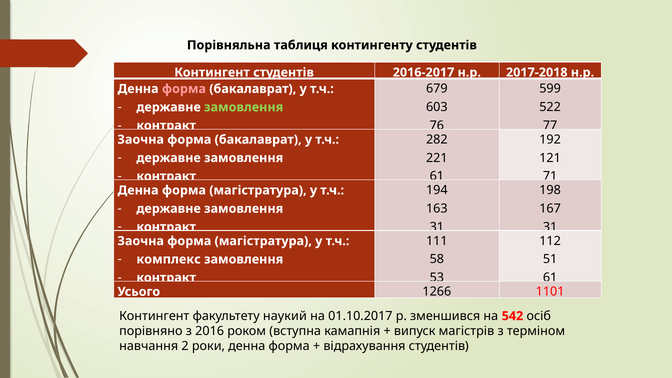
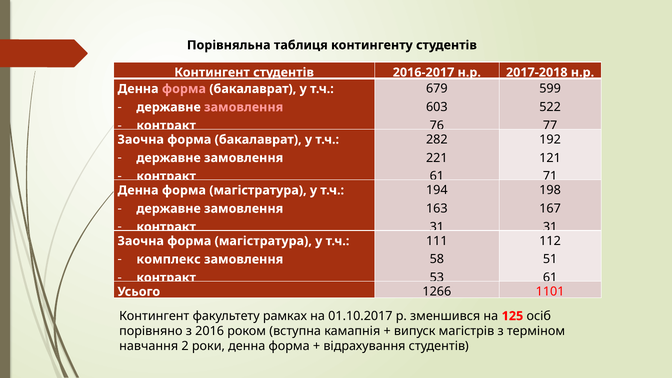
замовлення colour: light green -> pink (244, 107)
наукий: наукий -> рамках (285, 316)
542: 542 -> 125 (512, 316)
